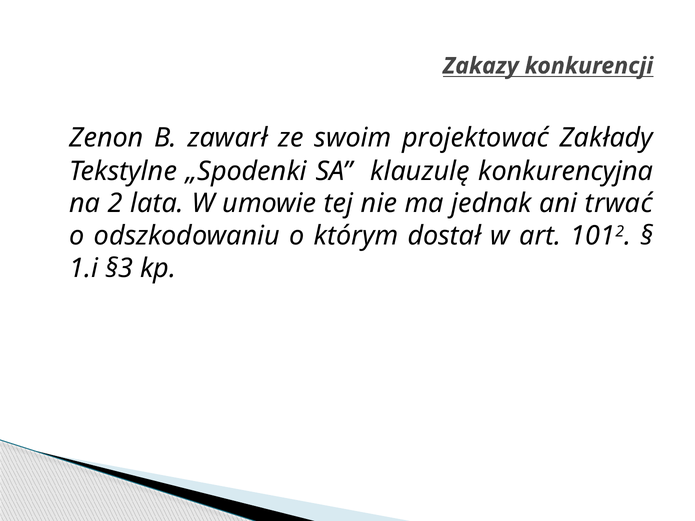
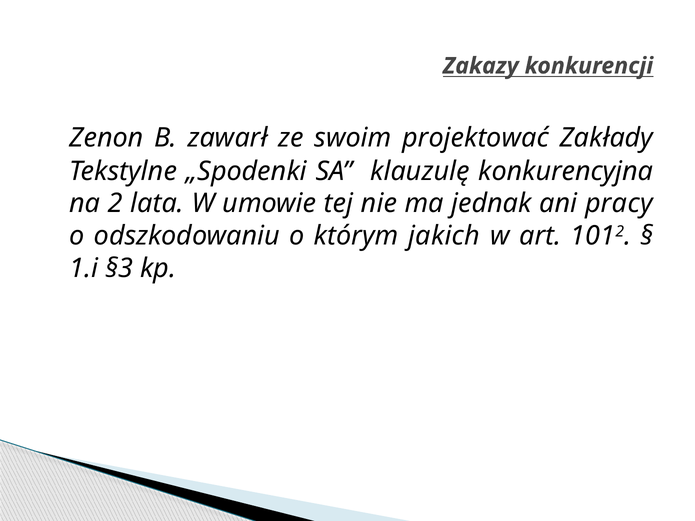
trwać: trwać -> pracy (619, 204)
dostał: dostał -> jakich (444, 236)
